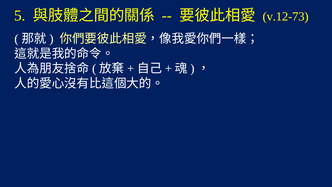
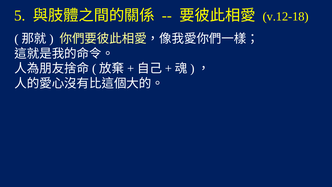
v.12-73: v.12-73 -> v.12-18 (286, 16)
